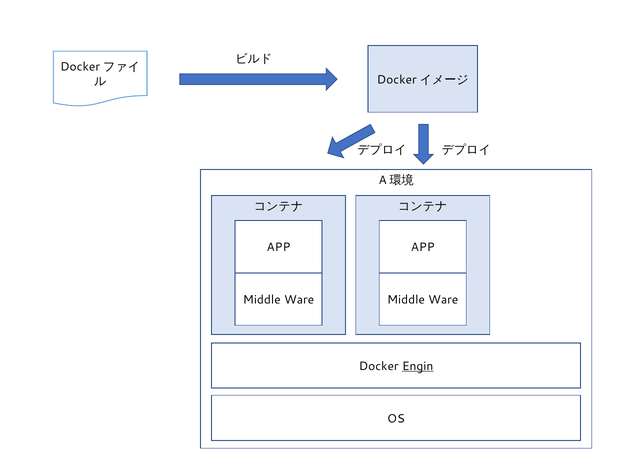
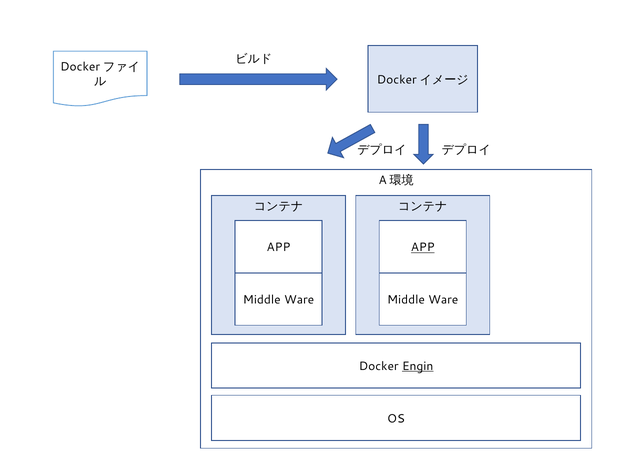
APP underline: none -> present (423, 247)
